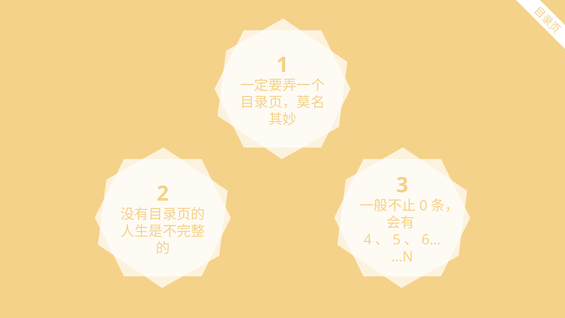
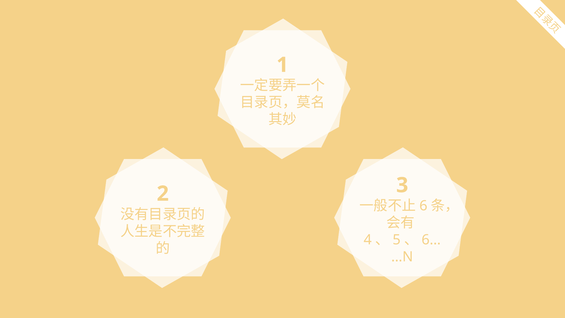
0: 0 -> 6 (423, 206)
